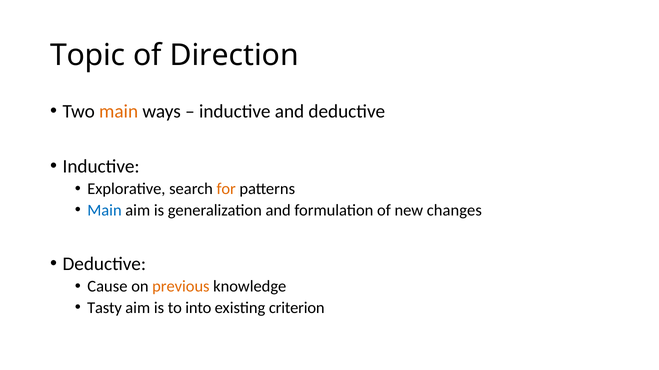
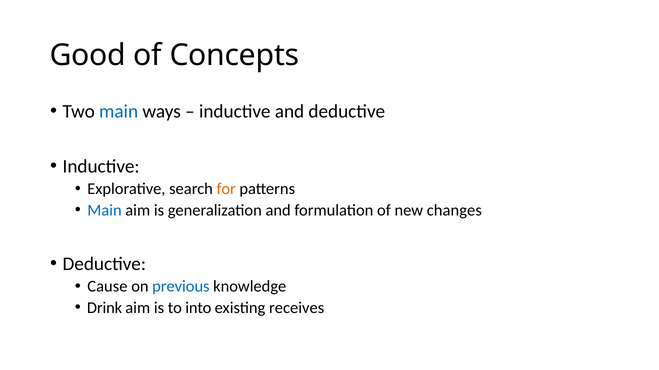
Topic: Topic -> Good (88, 55)
Direction: Direction -> Concepts (234, 55)
main colour: orange -> blue (119, 111)
previous colour: orange -> blue (181, 287)
Tasty: Tasty -> Drink (105, 308)
criterion: criterion -> receives (297, 308)
